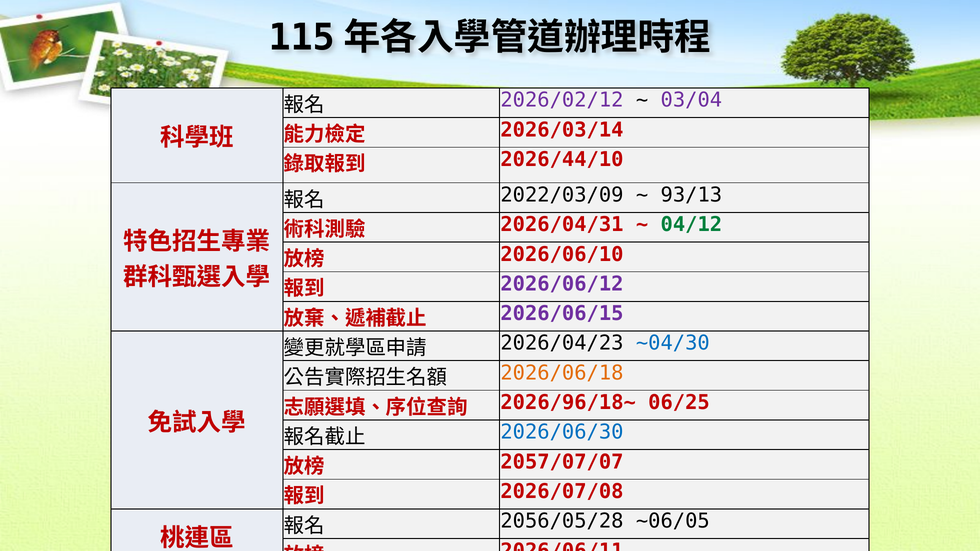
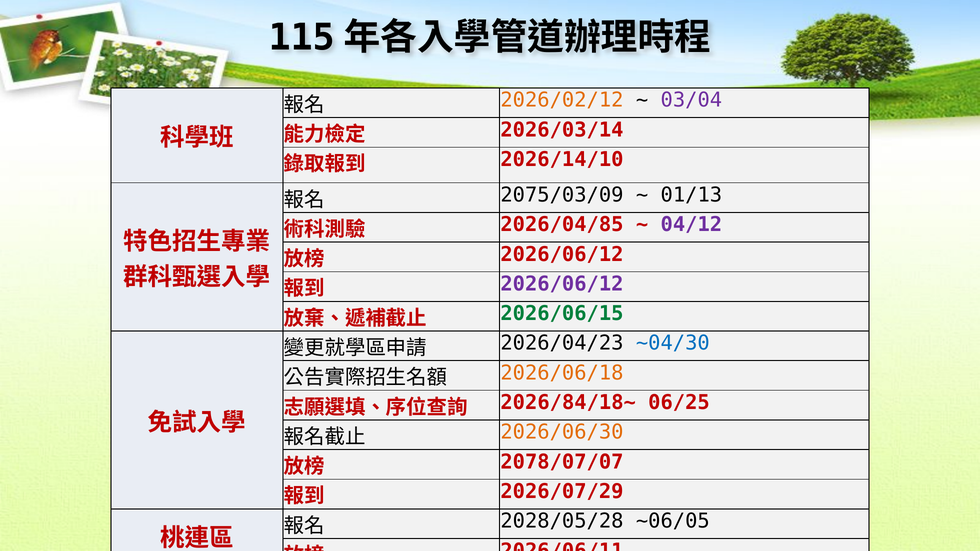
2026/02/12 colour: purple -> orange (562, 100)
2026/44/10: 2026/44/10 -> 2026/14/10 (562, 160)
2022/03/09: 2022/03/09 -> 2075/03/09 (562, 195)
93/13: 93/13 -> 01/13 (691, 195)
2026/04/31: 2026/04/31 -> 2026/04/85 (562, 225)
04/12 colour: green -> purple (691, 225)
2026/06/10: 2026/06/10 -> 2026/06/12 (562, 254)
2026/06/15 colour: purple -> green (562, 314)
2026/96/18~: 2026/96/18~ -> 2026/84/18~ (568, 403)
2026/06/30 colour: blue -> orange (562, 432)
2057/07/07: 2057/07/07 -> 2078/07/07 (562, 462)
2026/07/08: 2026/07/08 -> 2026/07/29 (562, 492)
2056/05/28: 2056/05/28 -> 2028/05/28 (562, 521)
